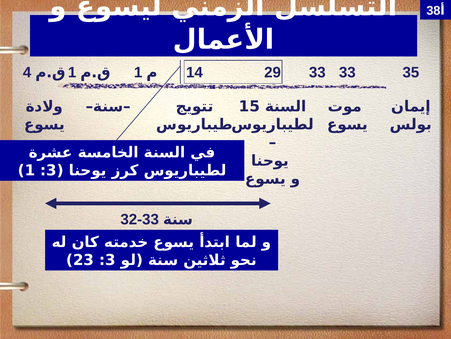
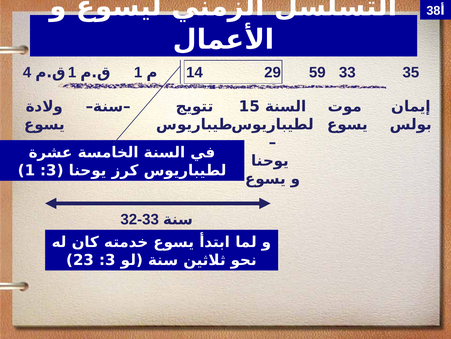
29 33: 33 -> 59 (317, 72)
